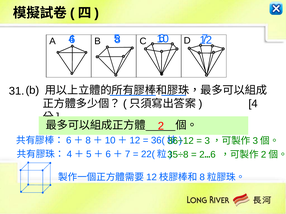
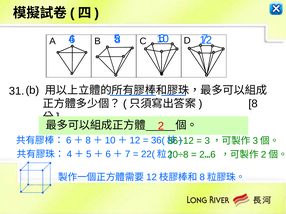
4: 4 -> 8 (253, 104)
35÷8: 35÷8 -> 20÷8 (178, 155)
